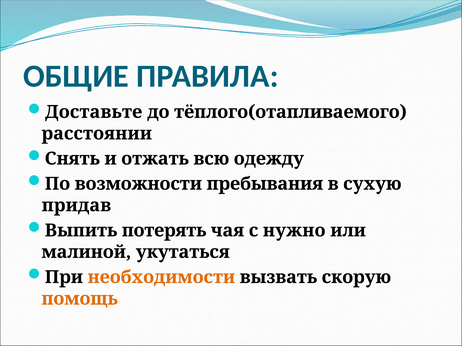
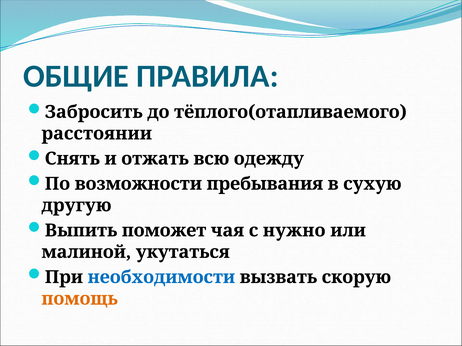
Доставьте: Доставьте -> Забросить (94, 112)
придав: придав -> другую (76, 206)
потерять: потерять -> поможет (164, 231)
необходимости colour: orange -> blue (161, 278)
